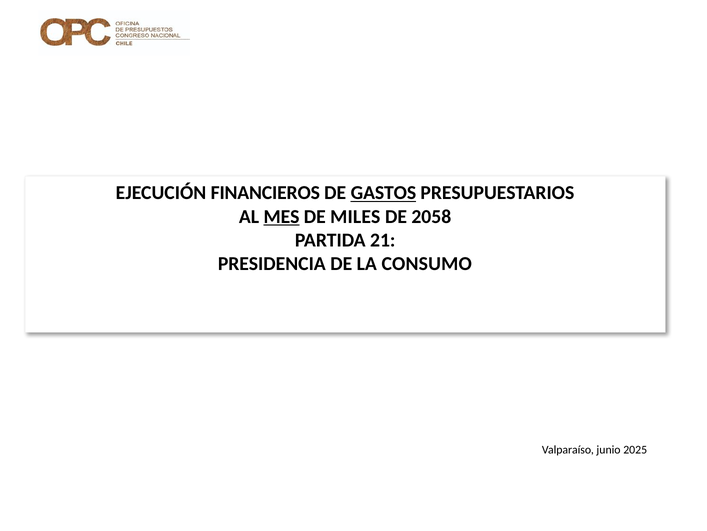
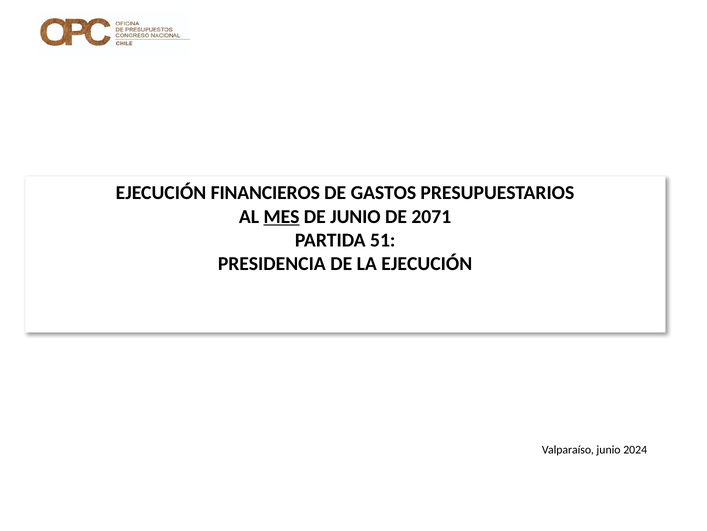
GASTOS underline: present -> none (383, 193)
DE MILES: MILES -> JUNIO (355, 216)
2058: 2058 -> 2071 (431, 216)
21: 21 -> 51 (383, 240)
LA CONSUMO: CONSUMO -> EJECUCIÓN (427, 263)
2025: 2025 -> 2024 (635, 449)
